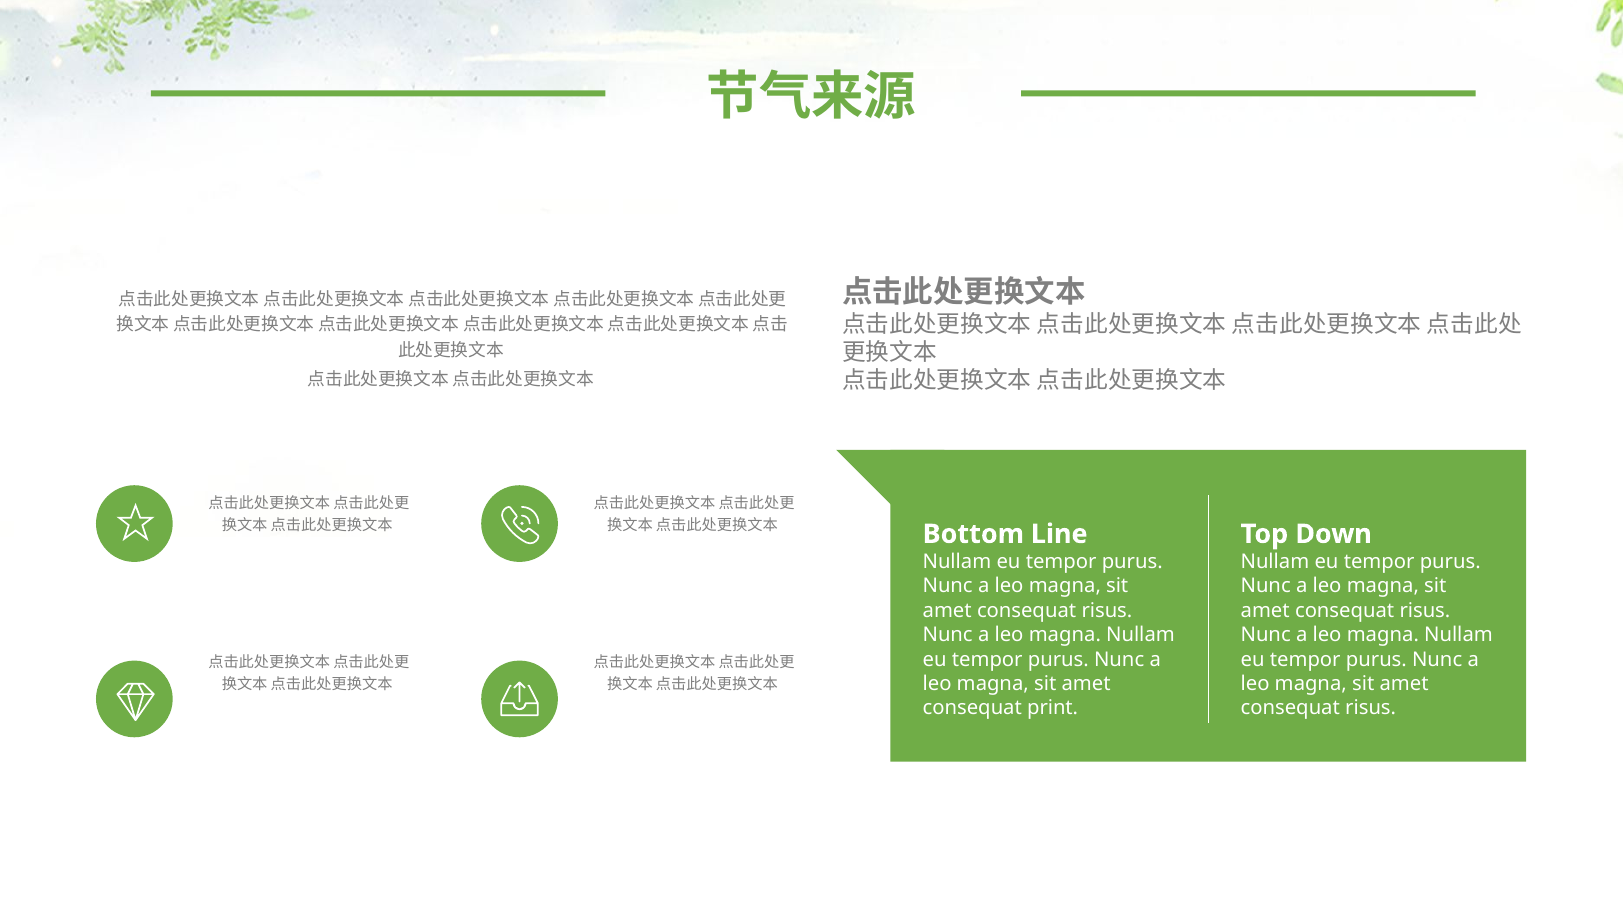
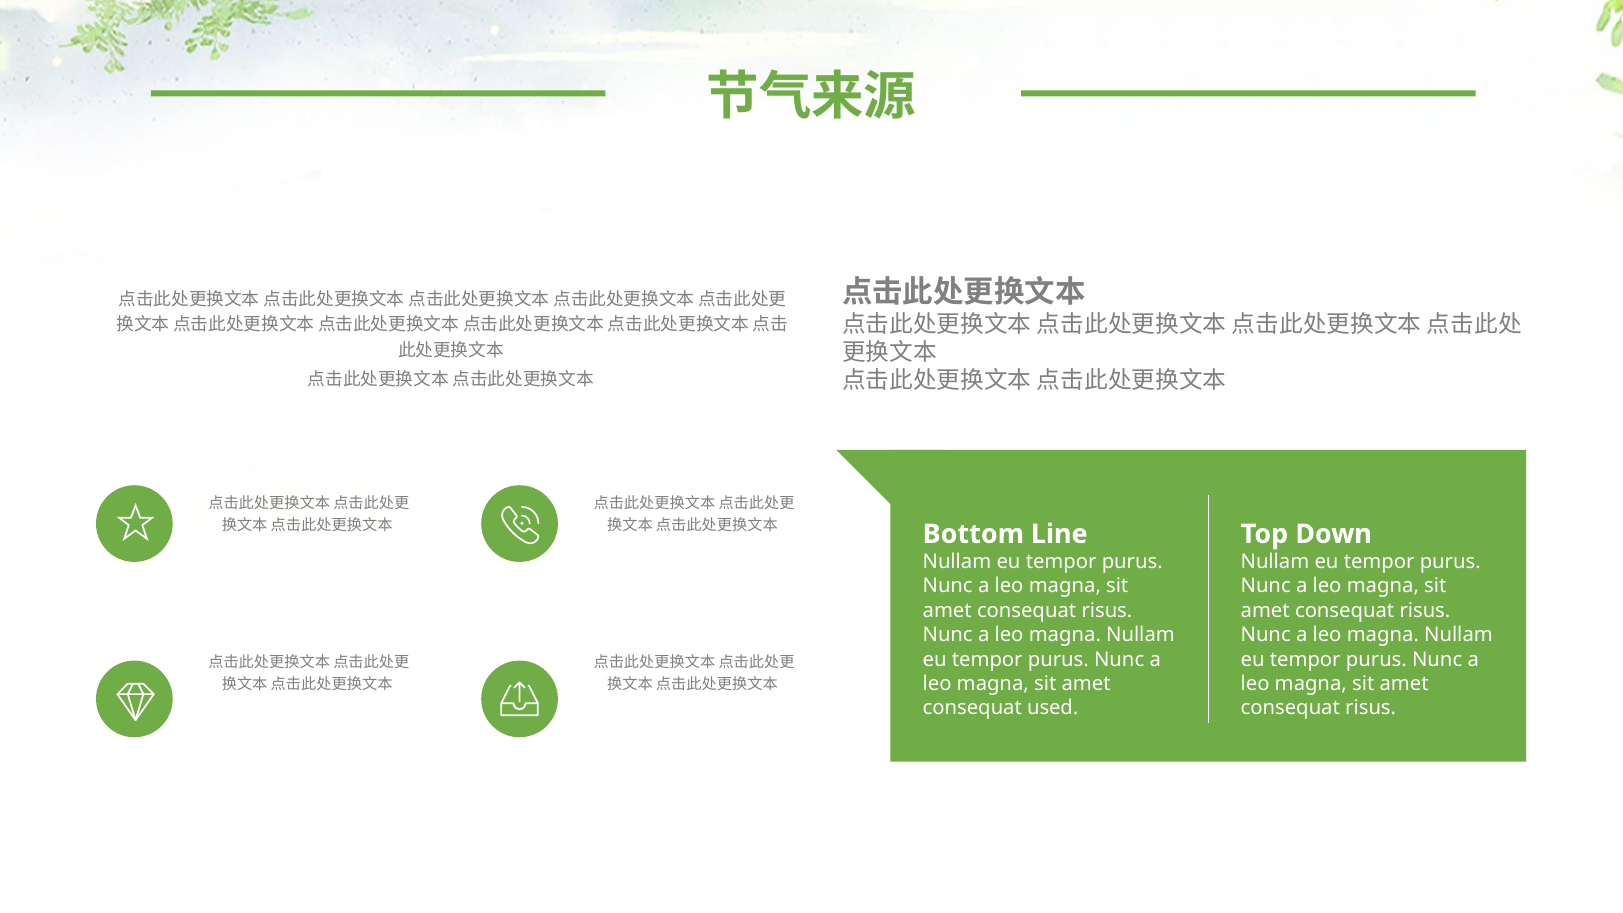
print: print -> used (1053, 708)
